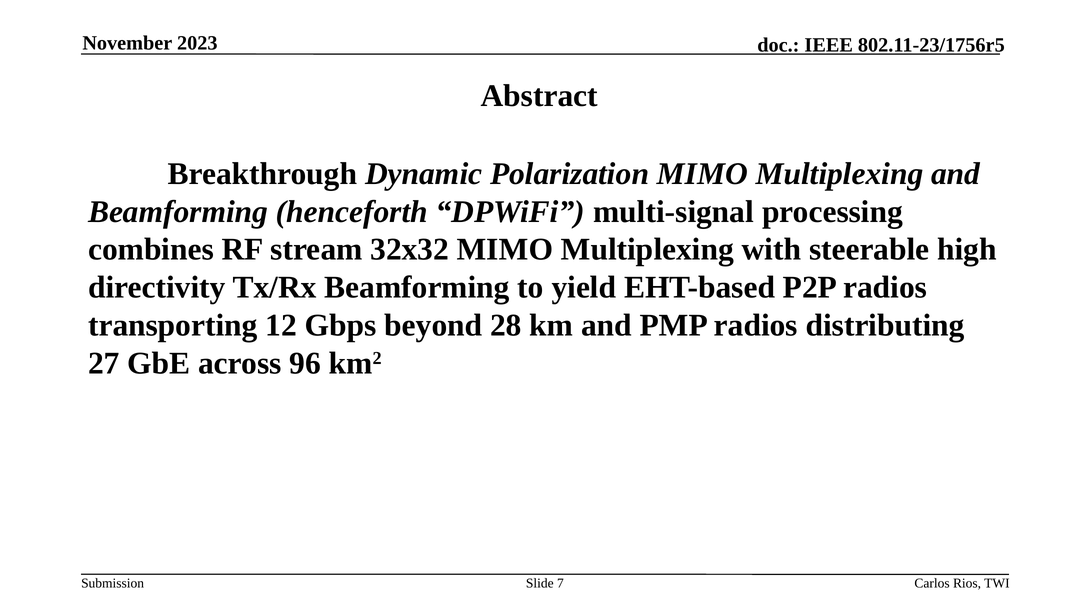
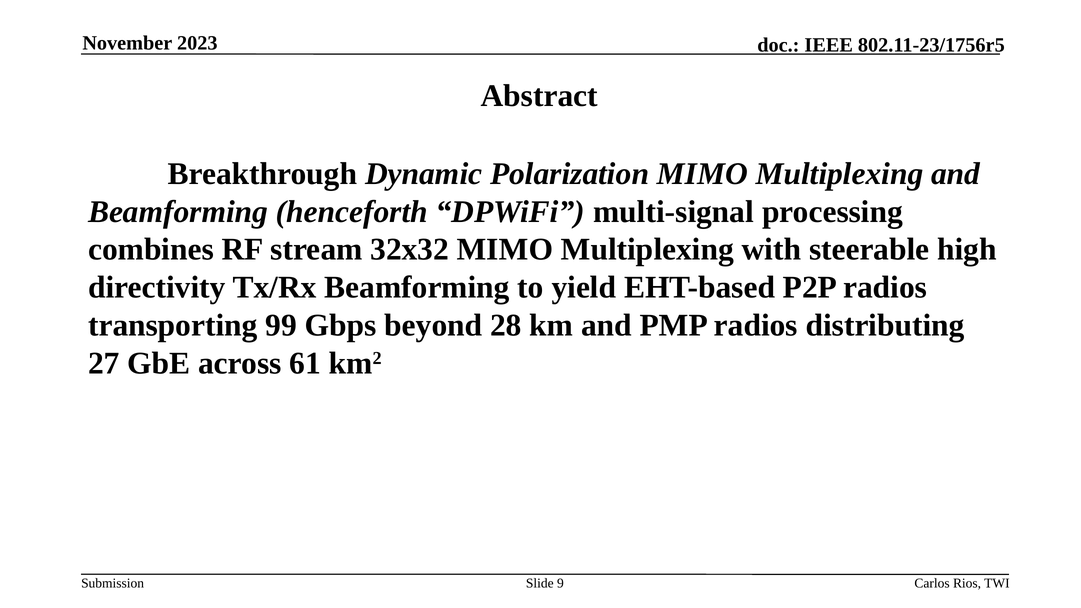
12: 12 -> 99 (281, 325)
96: 96 -> 61 (305, 363)
7: 7 -> 9 (560, 583)
